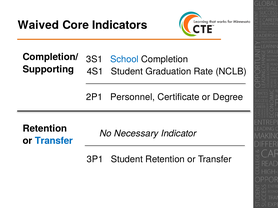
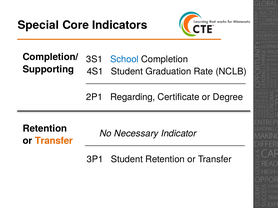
Waived: Waived -> Special (38, 25)
Personnel: Personnel -> Regarding (133, 97)
Transfer colour: blue -> orange (54, 141)
